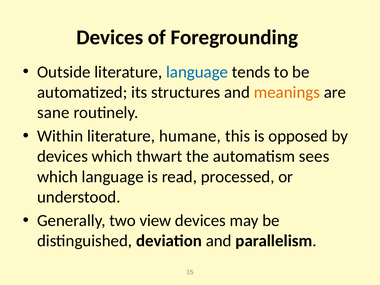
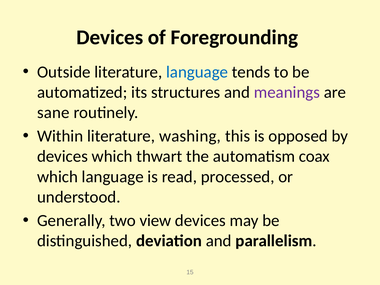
meanings colour: orange -> purple (287, 92)
humane: humane -> washing (190, 136)
sees: sees -> coax (314, 156)
